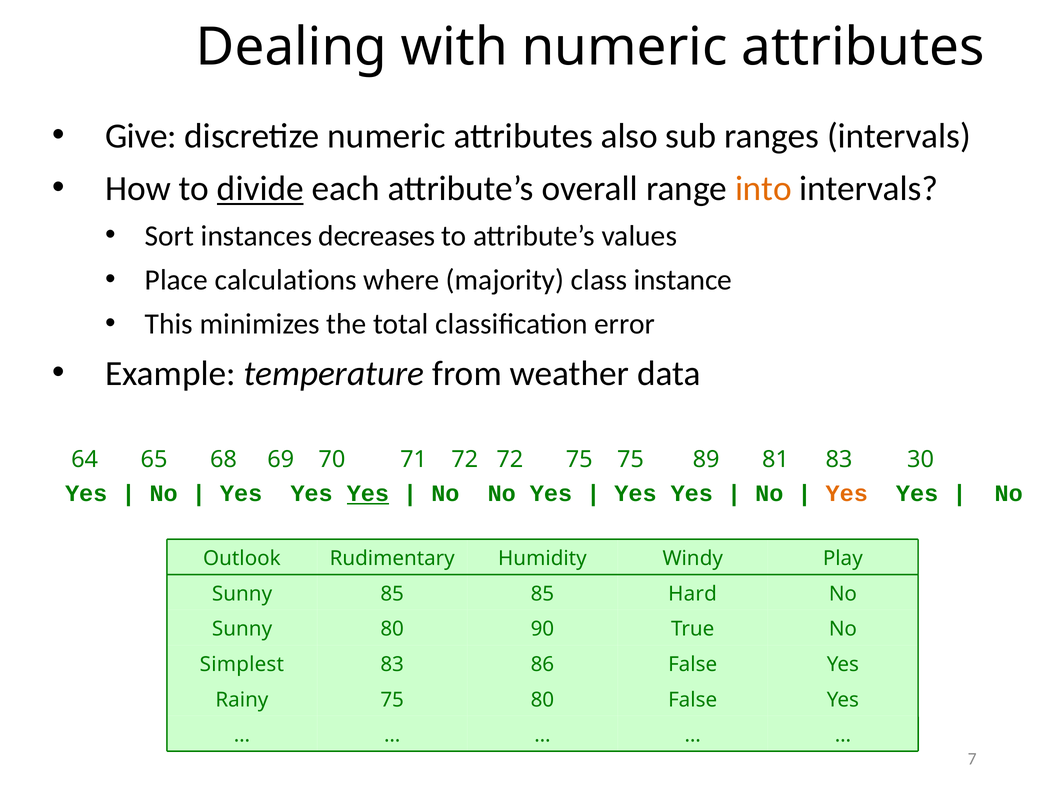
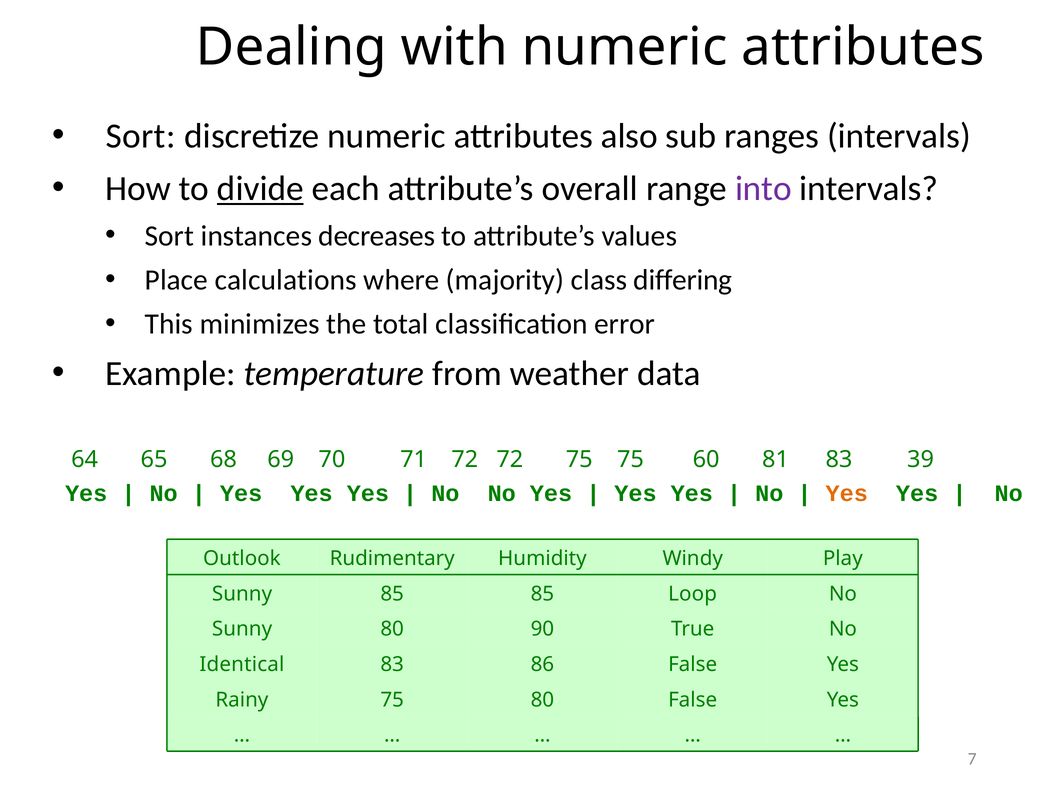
Give: Give -> Sort (141, 136)
into colour: orange -> purple (763, 189)
instance: instance -> differing (683, 280)
89: 89 -> 60 (706, 459)
30: 30 -> 39 (921, 459)
Yes underline: present -> none (368, 493)
Hard: Hard -> Loop (693, 594)
Simplest: Simplest -> Identical (242, 664)
